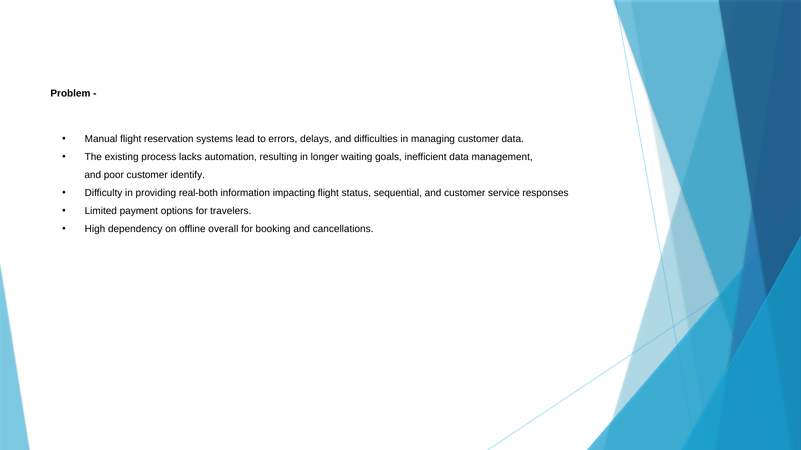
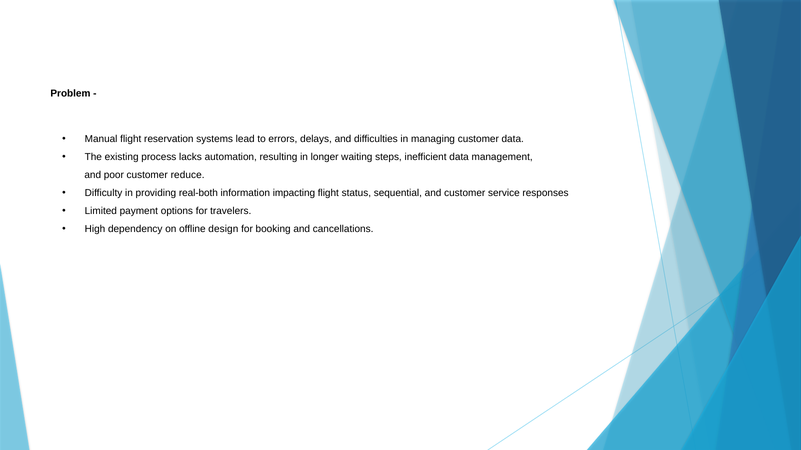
goals: goals -> steps (388, 157)
identify: identify -> reduce (188, 175)
overall: overall -> design (223, 229)
